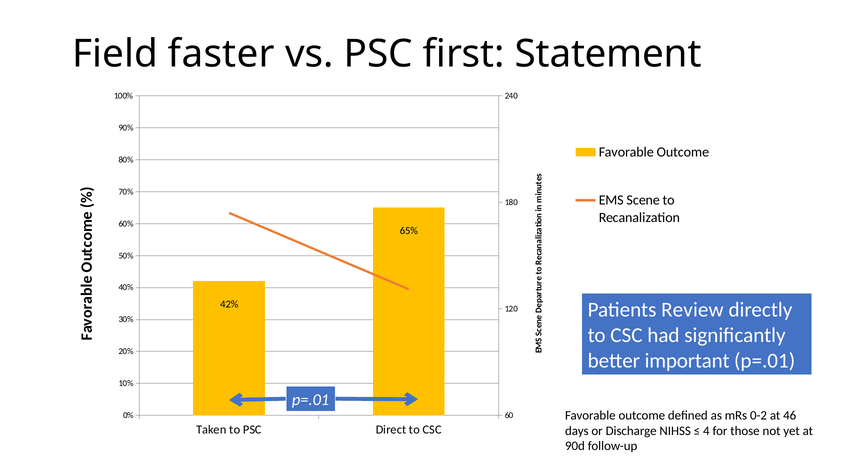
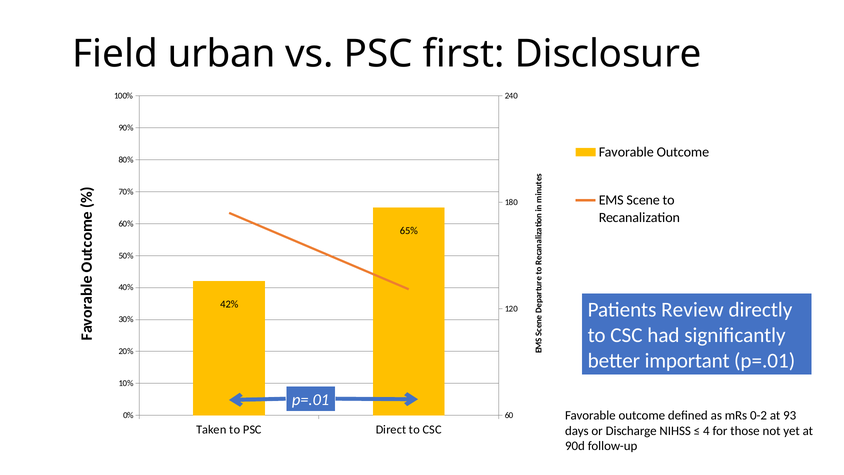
faster: faster -> urban (222, 54)
Statement: Statement -> Disclosure (608, 54)
46: 46 -> 93 (790, 415)
